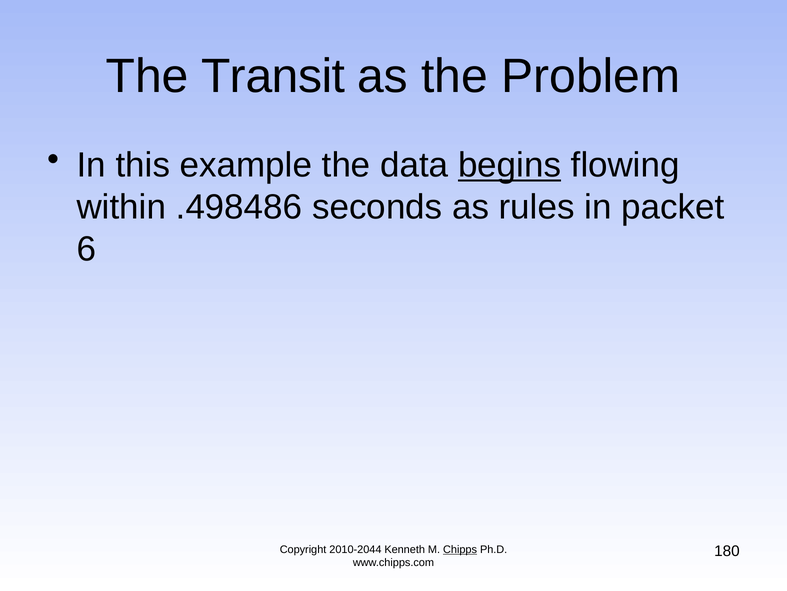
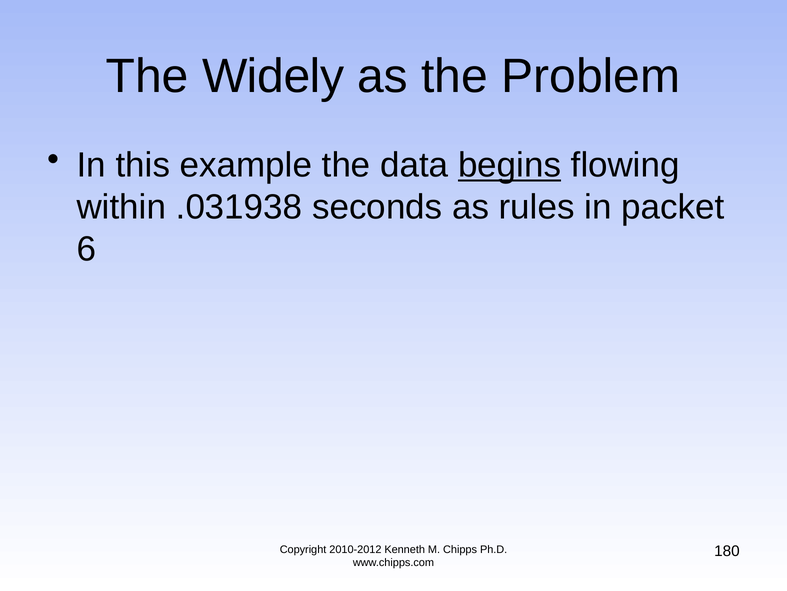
Transit: Transit -> Widely (273, 76)
.498486: .498486 -> .031938 (239, 207)
2010-2044: 2010-2044 -> 2010-2012 (355, 549)
Chipps underline: present -> none (460, 549)
